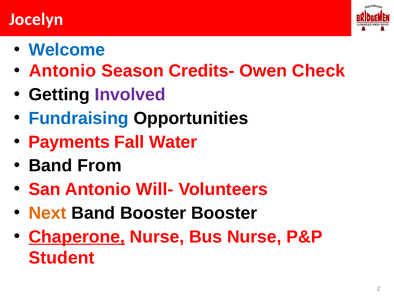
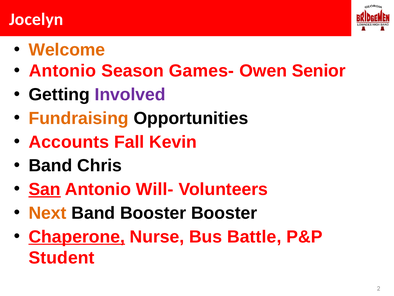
Welcome colour: blue -> orange (67, 50)
Credits-: Credits- -> Games- (201, 71)
Check: Check -> Senior (319, 71)
Fundraising colour: blue -> orange (79, 118)
Payments: Payments -> Accounts (69, 142)
Water: Water -> Kevin (173, 142)
From: From -> Chris (100, 165)
San underline: none -> present (45, 189)
Bus Nurse: Nurse -> Battle (254, 236)
